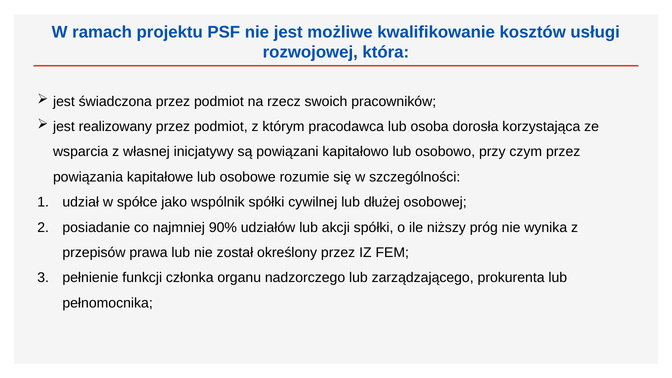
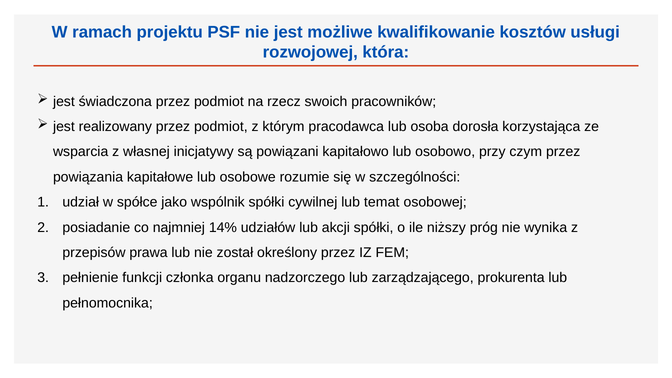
dłużej: dłużej -> temat (382, 202)
90%: 90% -> 14% (223, 227)
